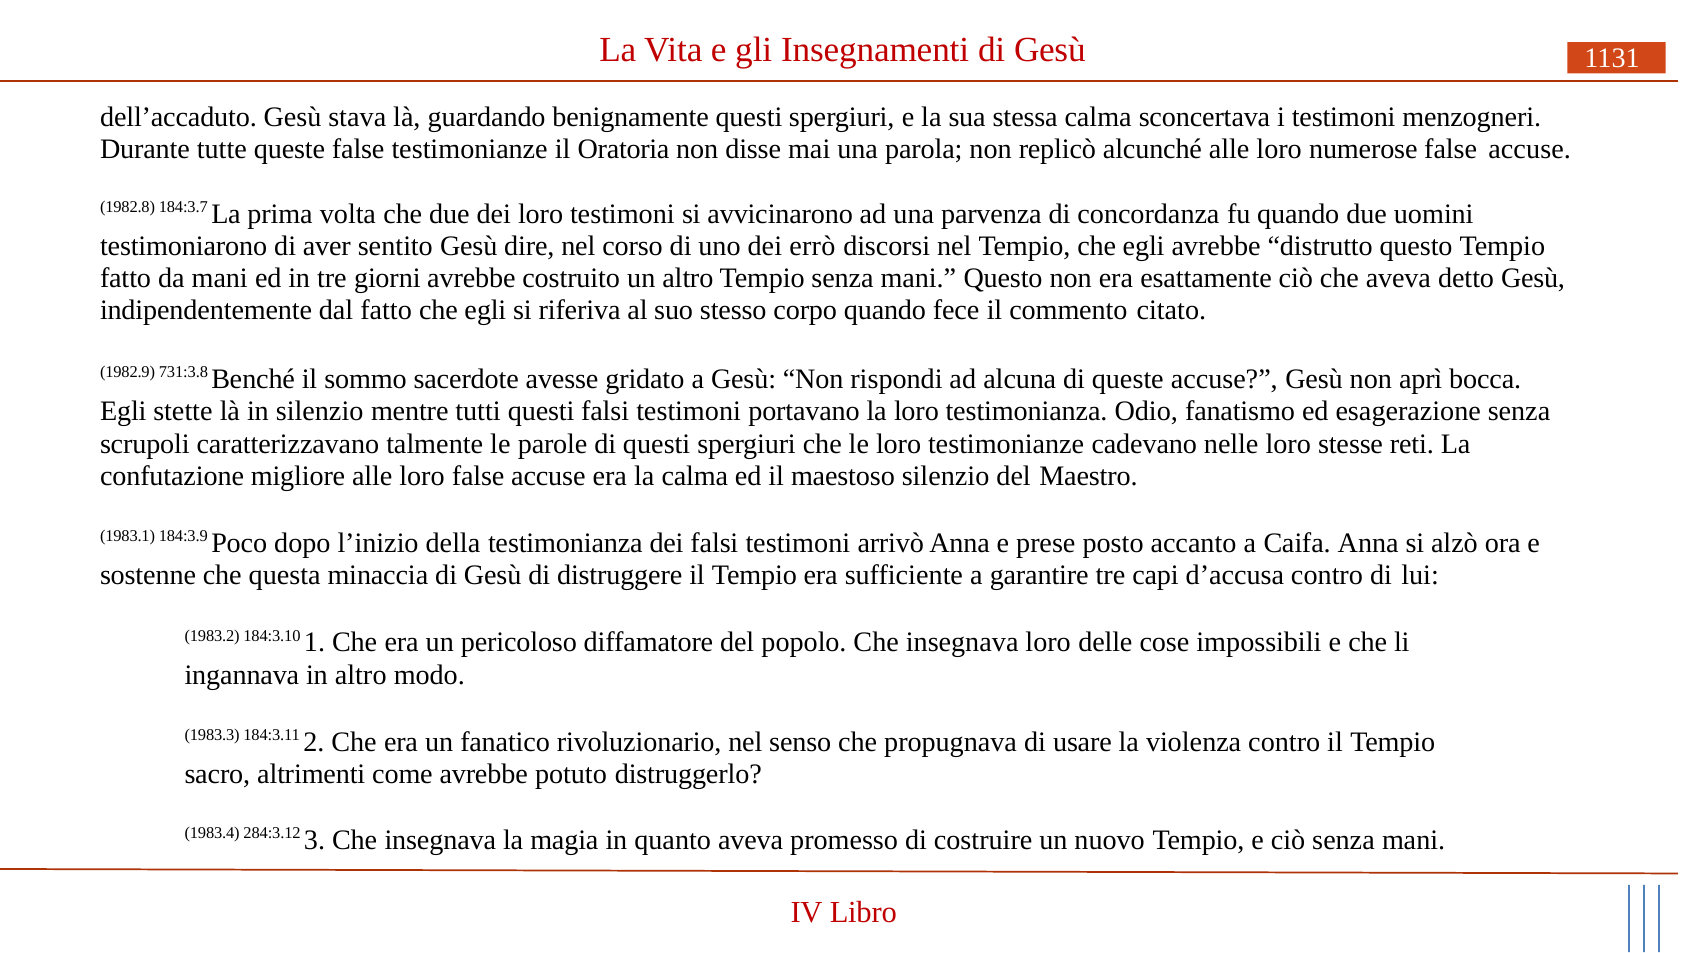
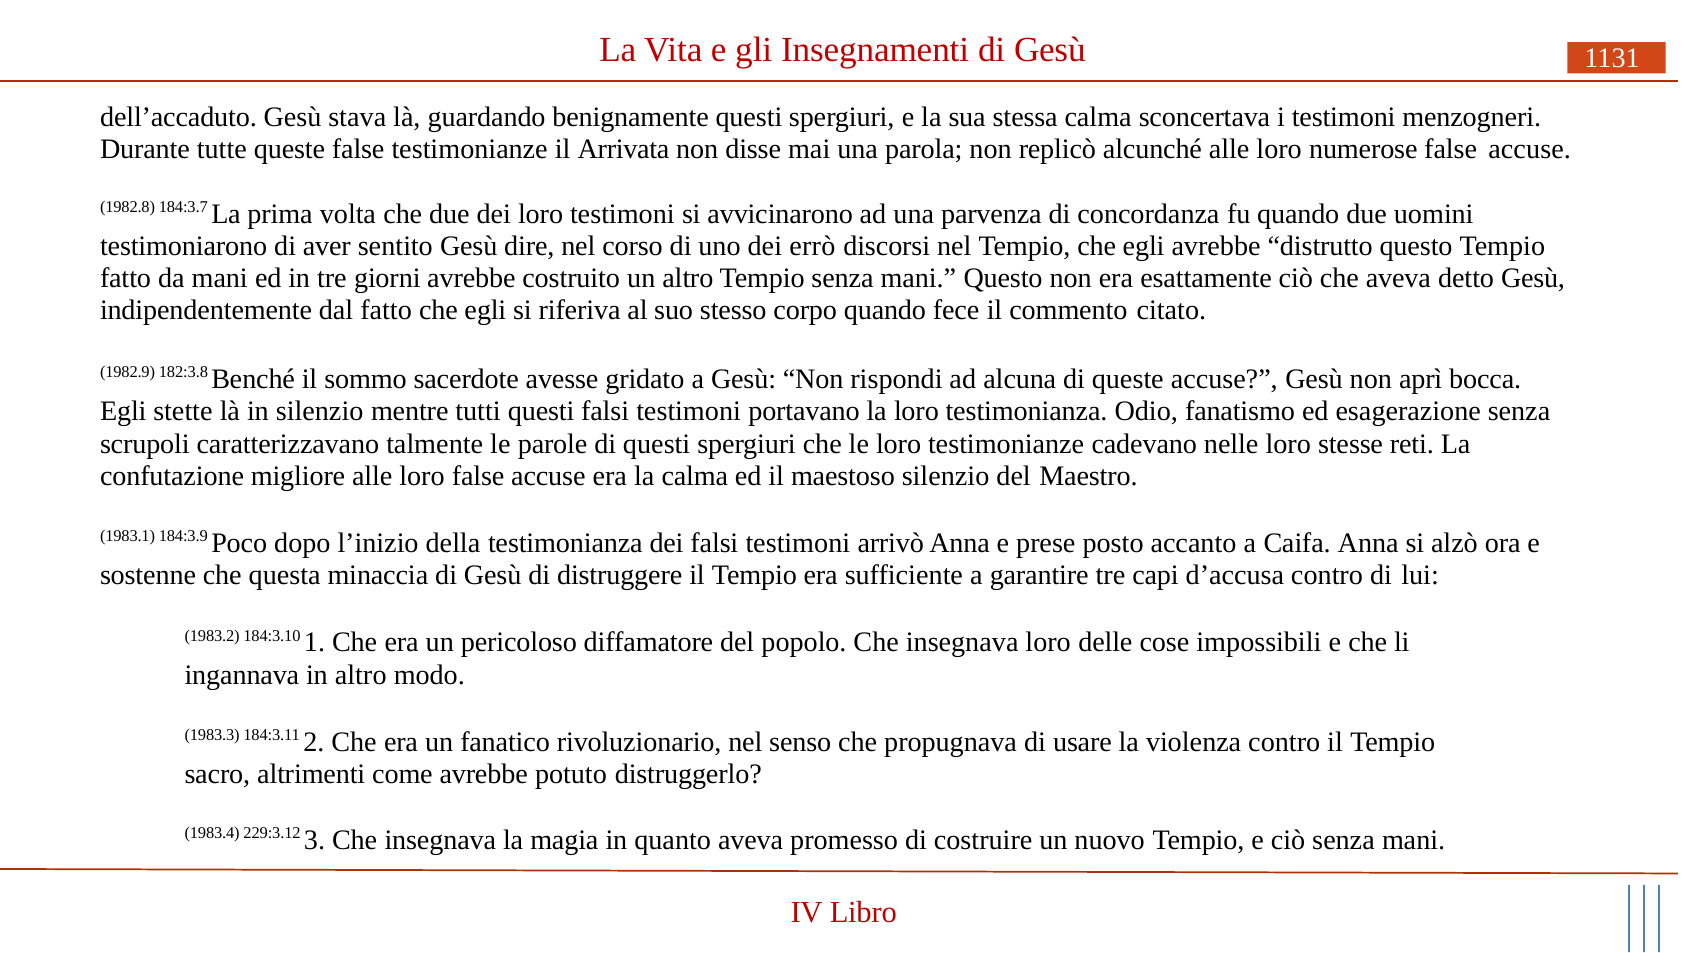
Oratoria: Oratoria -> Arrivata (624, 149)
731:3.8: 731:3.8 -> 182:3.8 (183, 372)
284:3.12: 284:3.12 -> 229:3.12 (272, 833)
